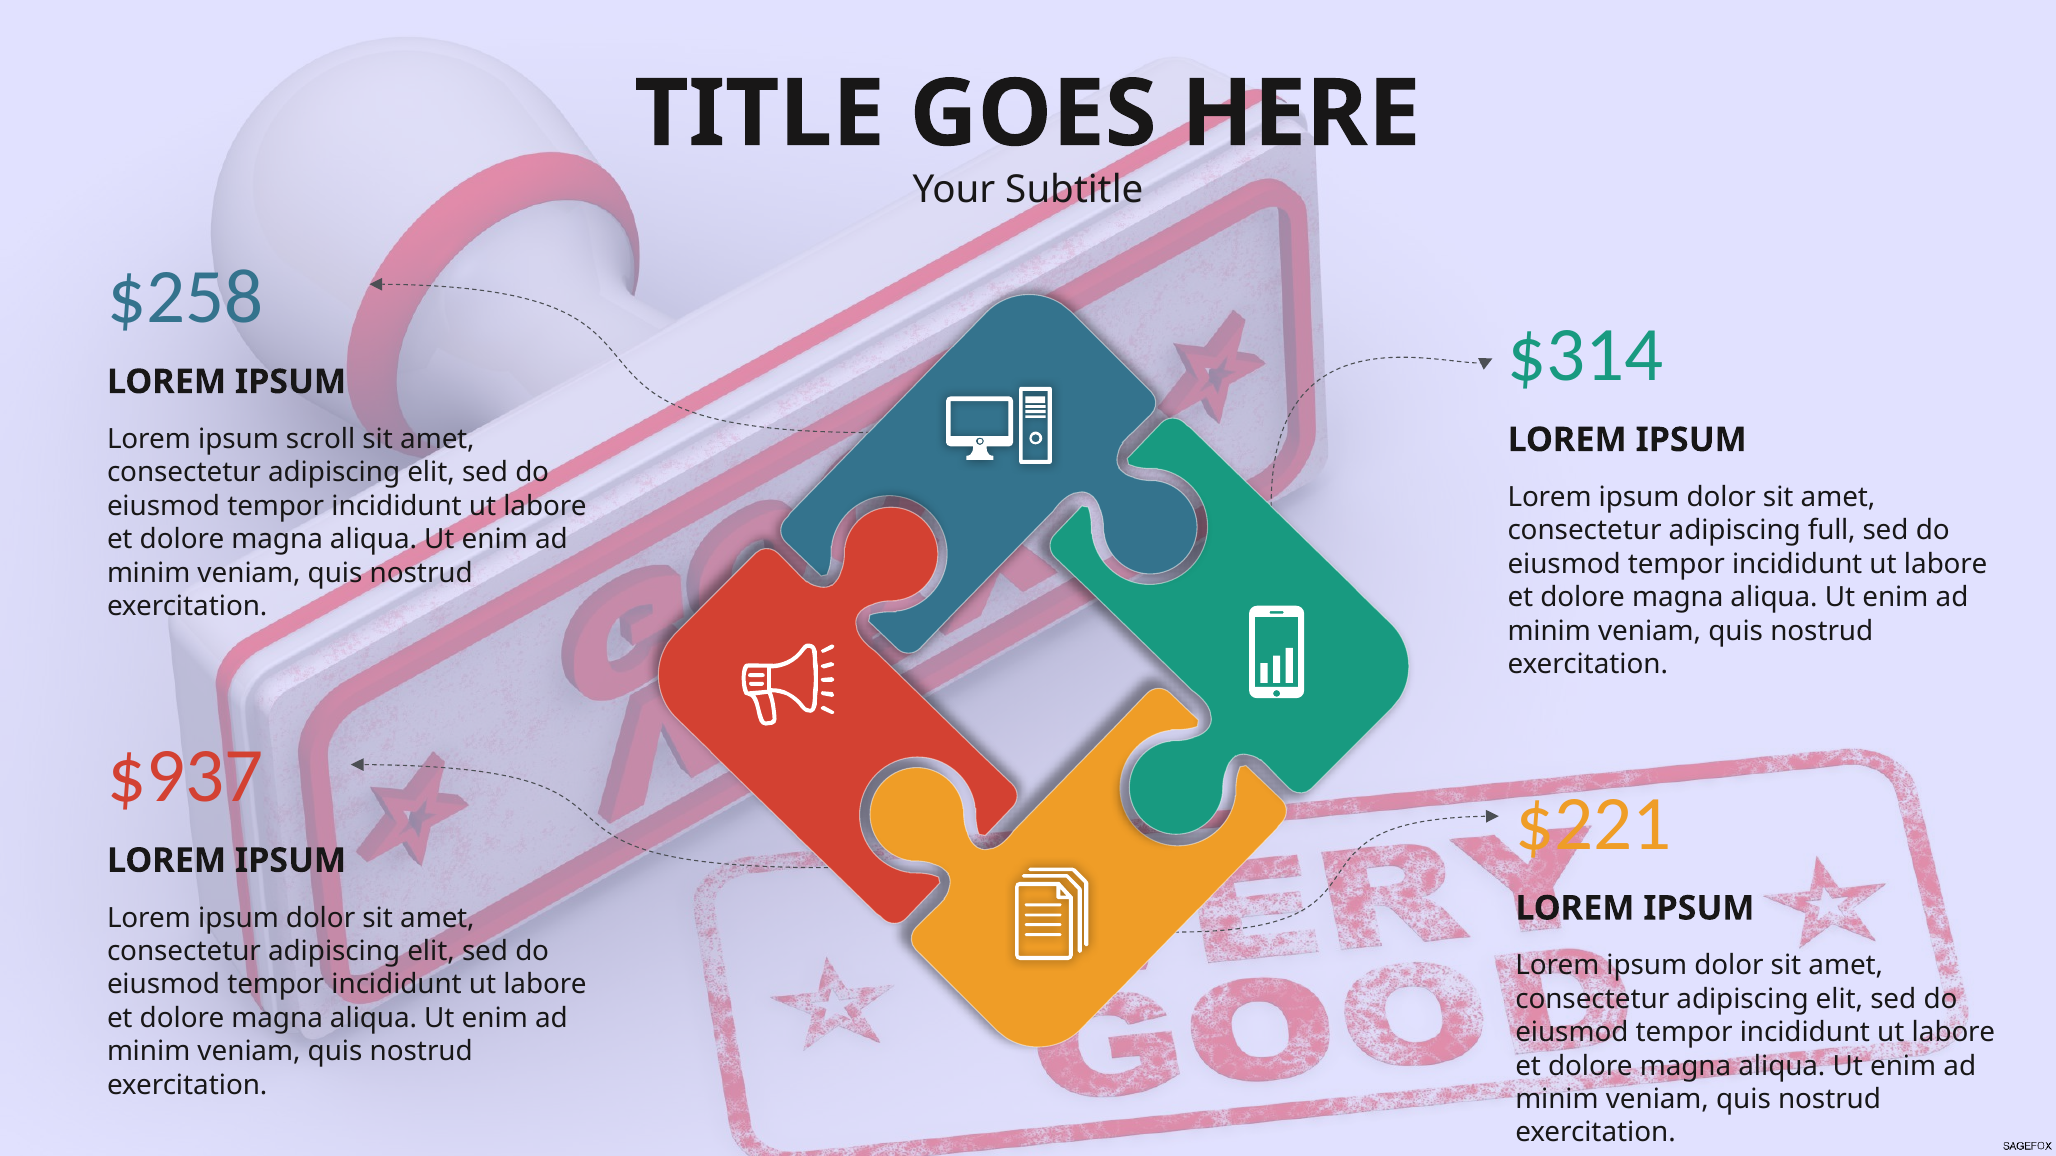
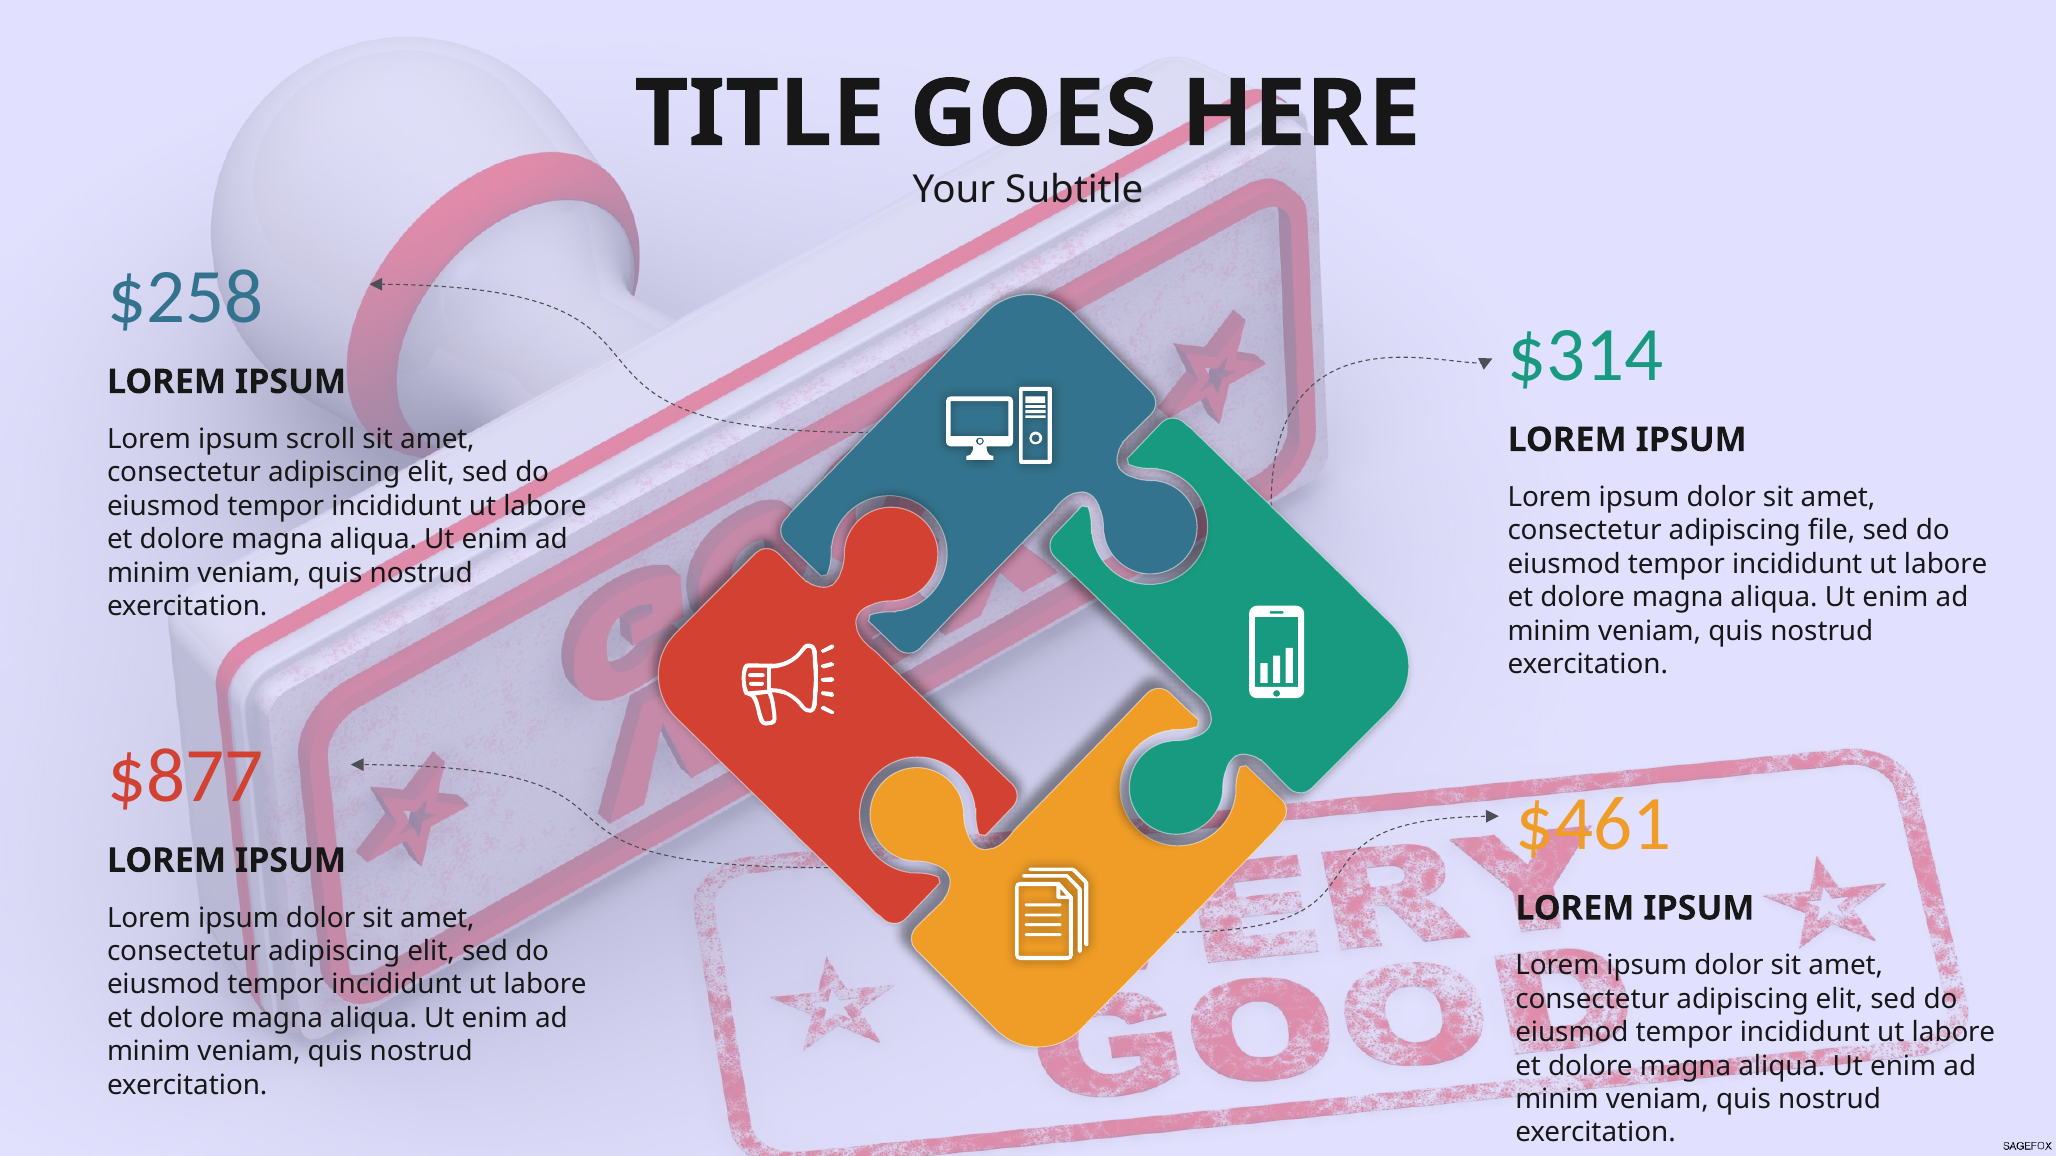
full: full -> file (1832, 531)
$937: $937 -> $877 (185, 777)
$221: $221 -> $461 (1593, 824)
